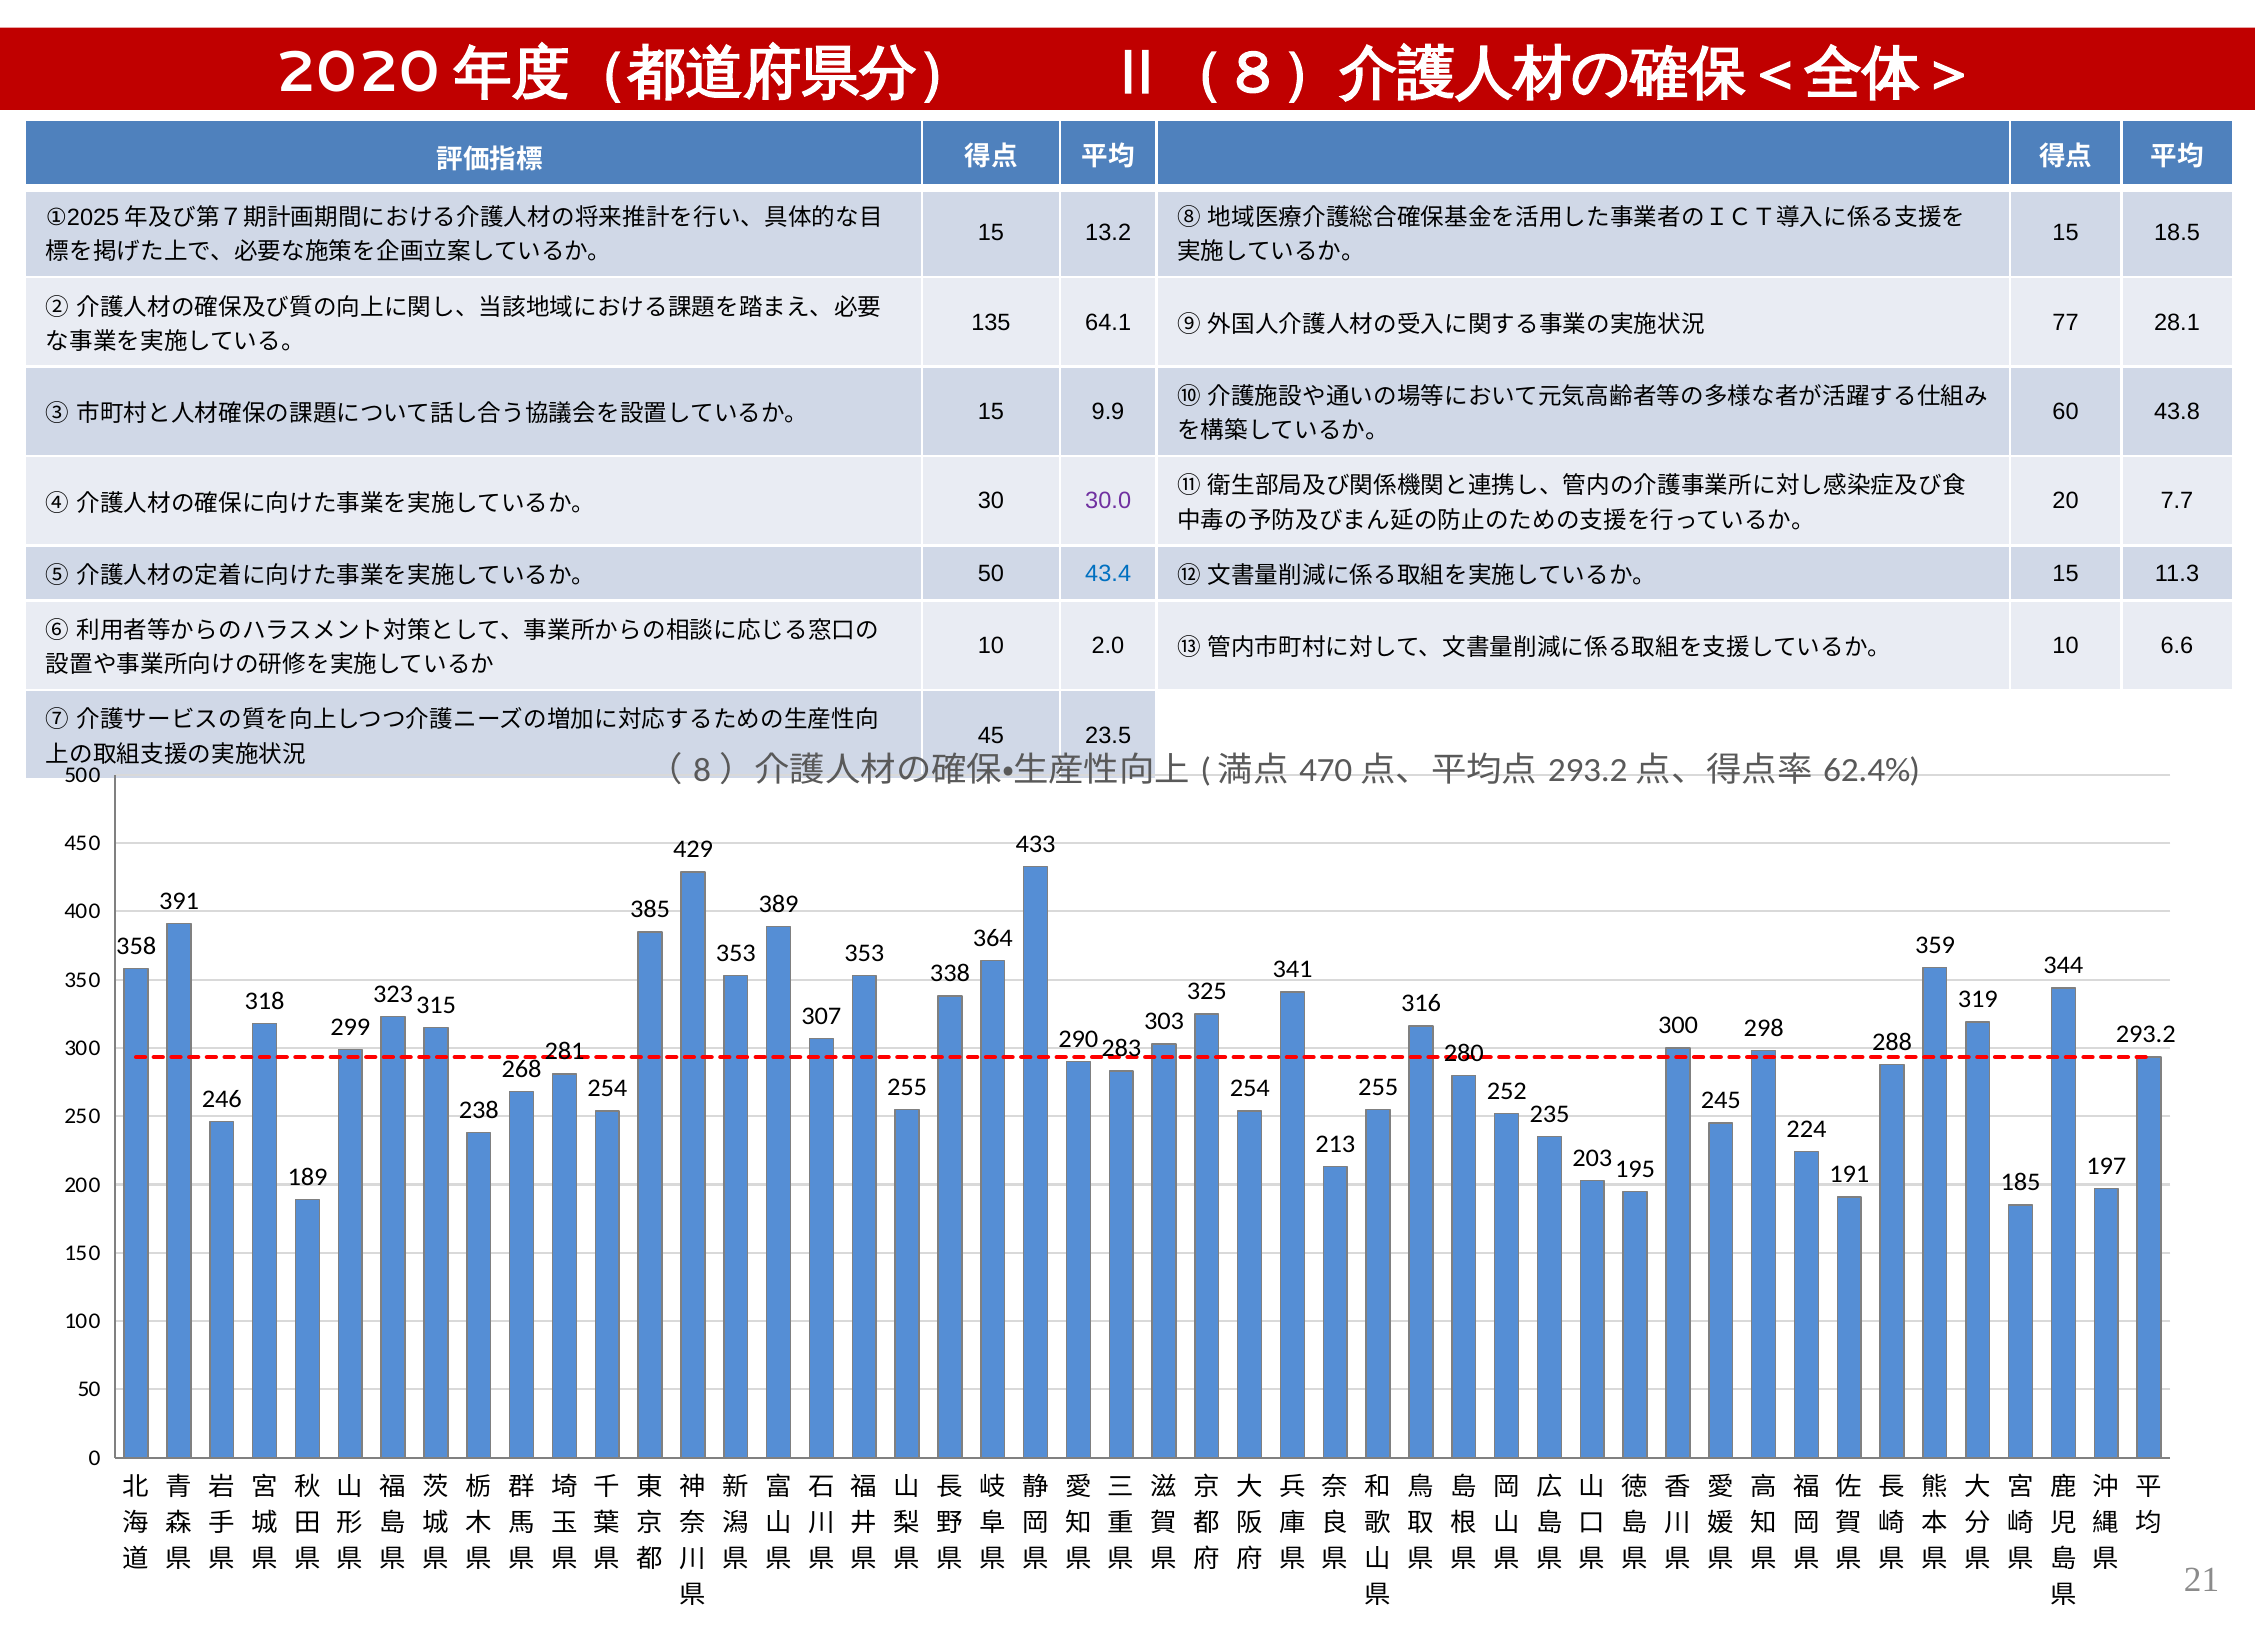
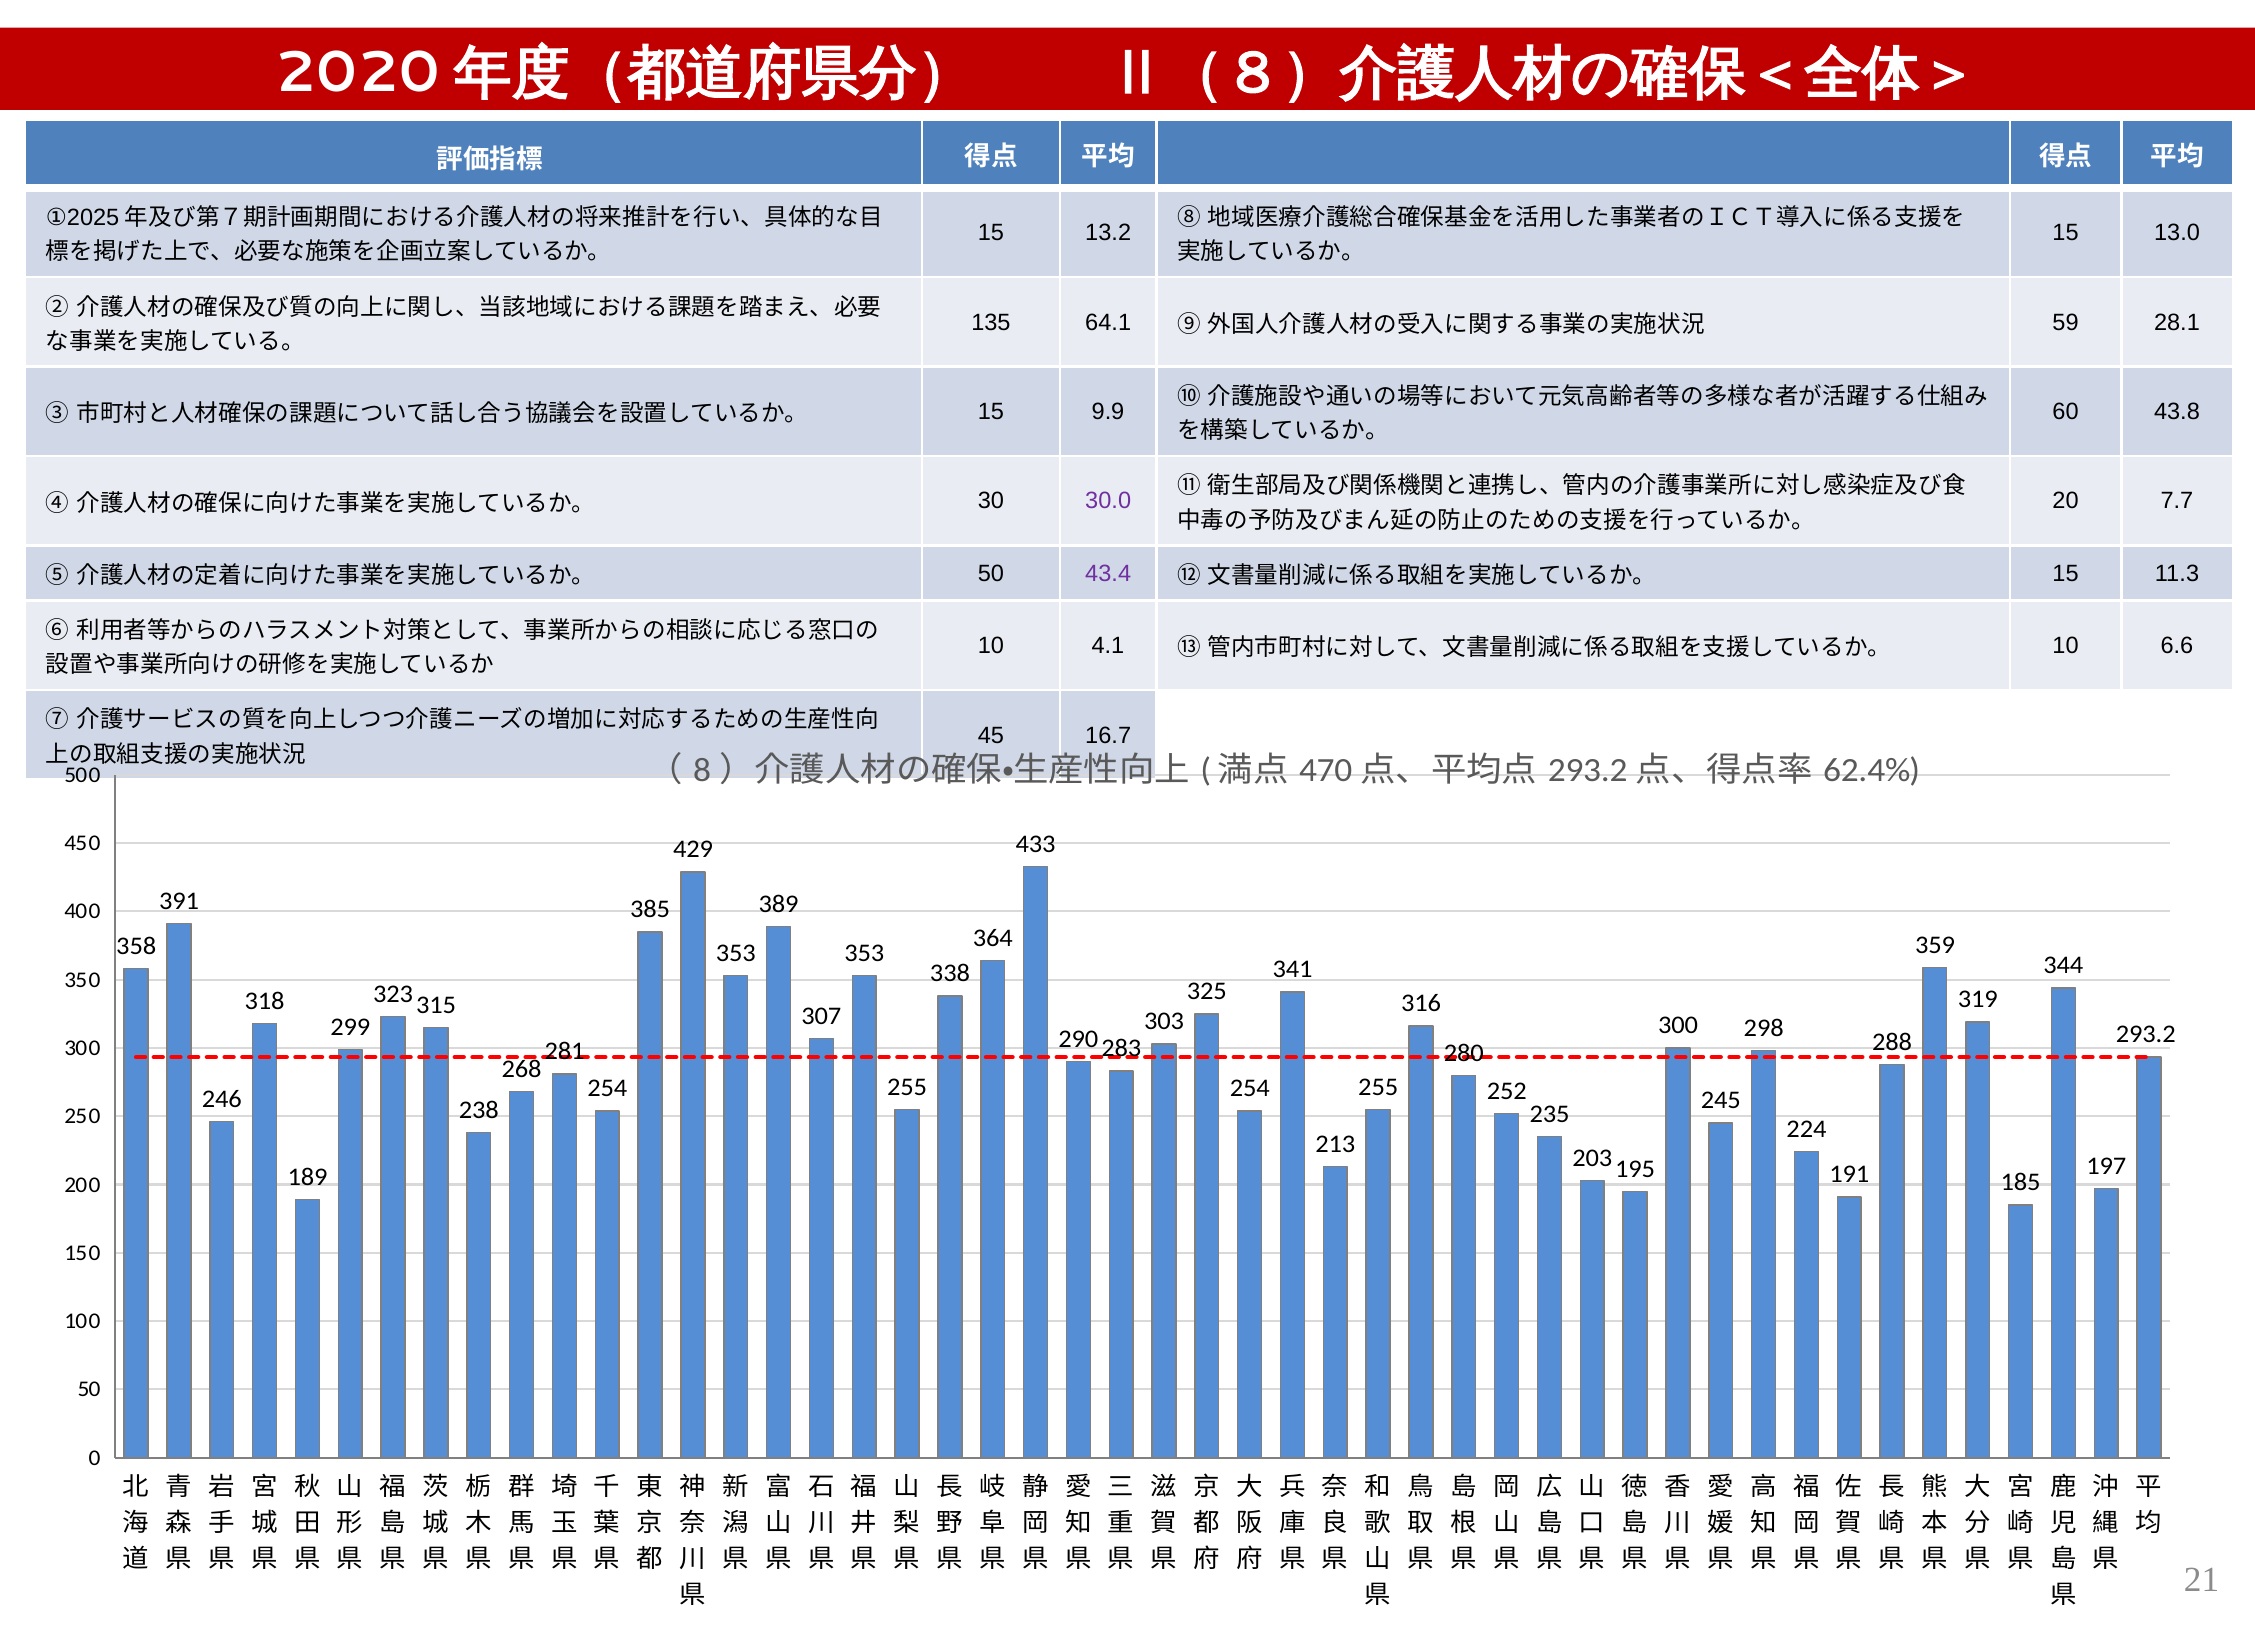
18.5: 18.5 -> 13.0 (2177, 233)
77: 77 -> 59 (2066, 322)
43.4 colour: blue -> purple (1108, 573)
2.0: 2.0 -> 4.1 (1108, 646)
23.5: 23.5 -> 16.7 (1108, 735)
